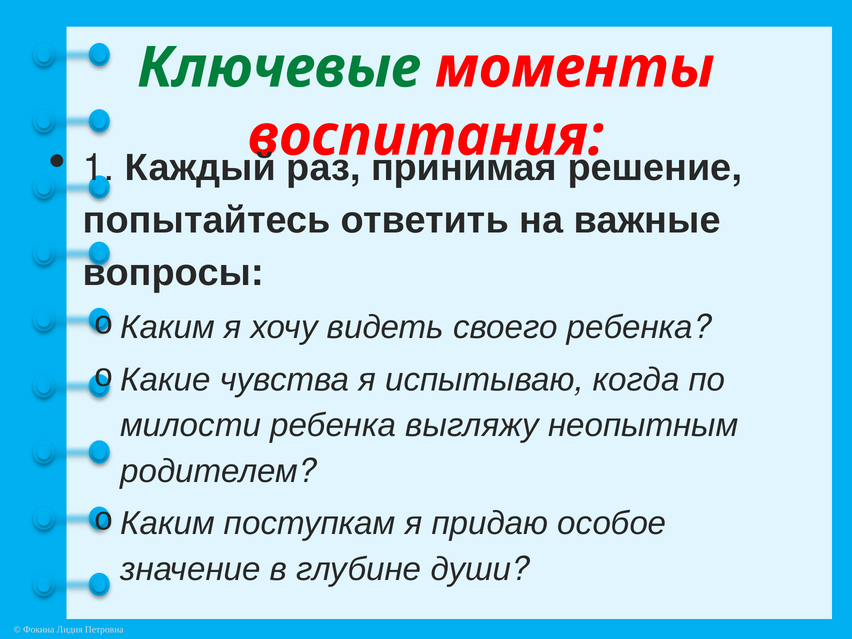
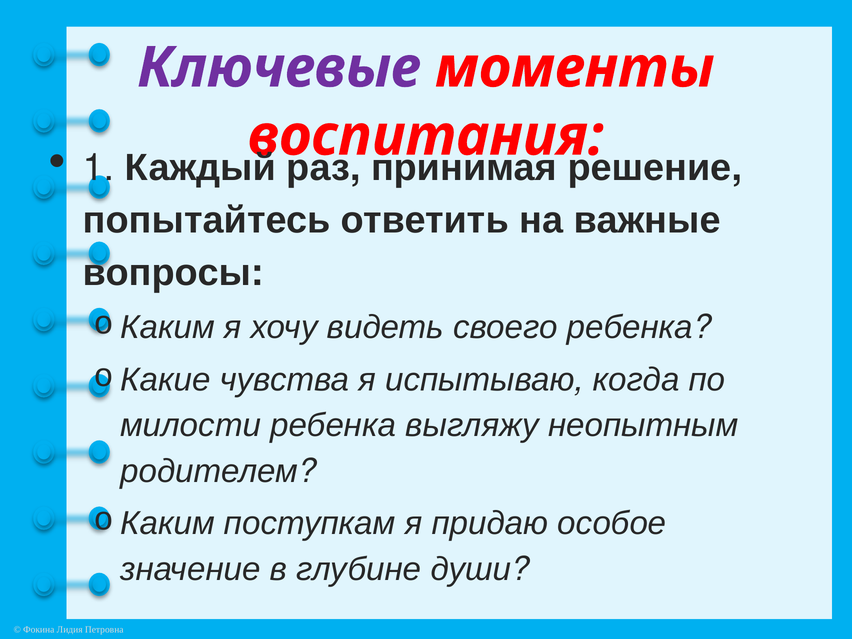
Ключевые colour: green -> purple (279, 68)
